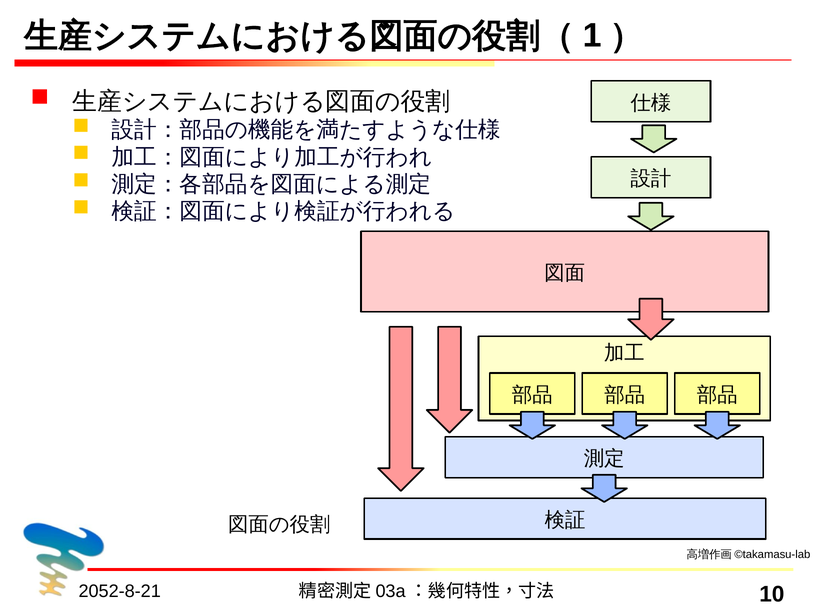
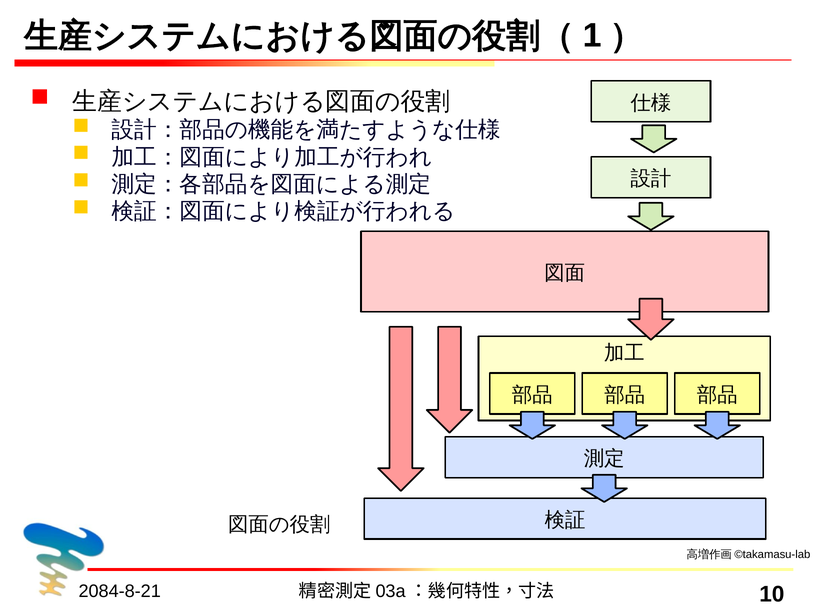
2052-8-21: 2052-8-21 -> 2084-8-21 (120, 591)
